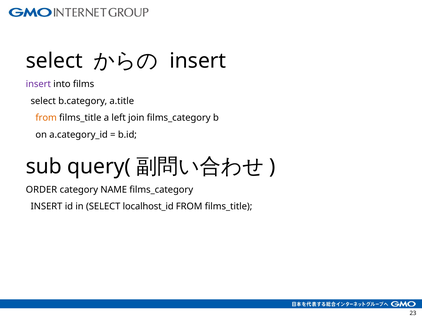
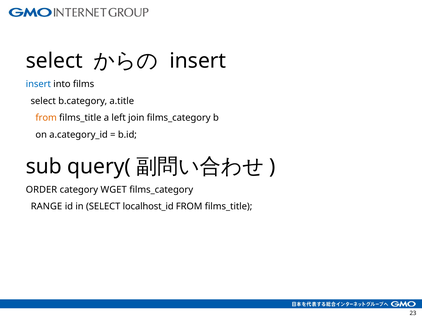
insert colour: purple -> blue (38, 84)
NAME: NAME -> WGET (114, 189)
INSERT: INSERT -> RANGE (46, 206)
